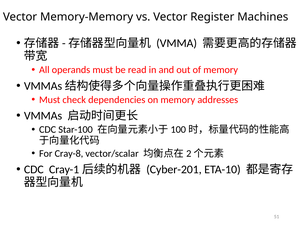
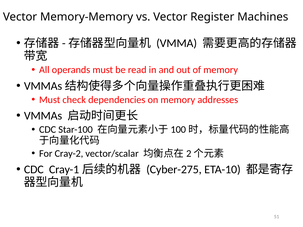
Cray-8: Cray-8 -> Cray-2 (69, 154)
Cyber-201: Cyber-201 -> Cyber-275 (174, 170)
